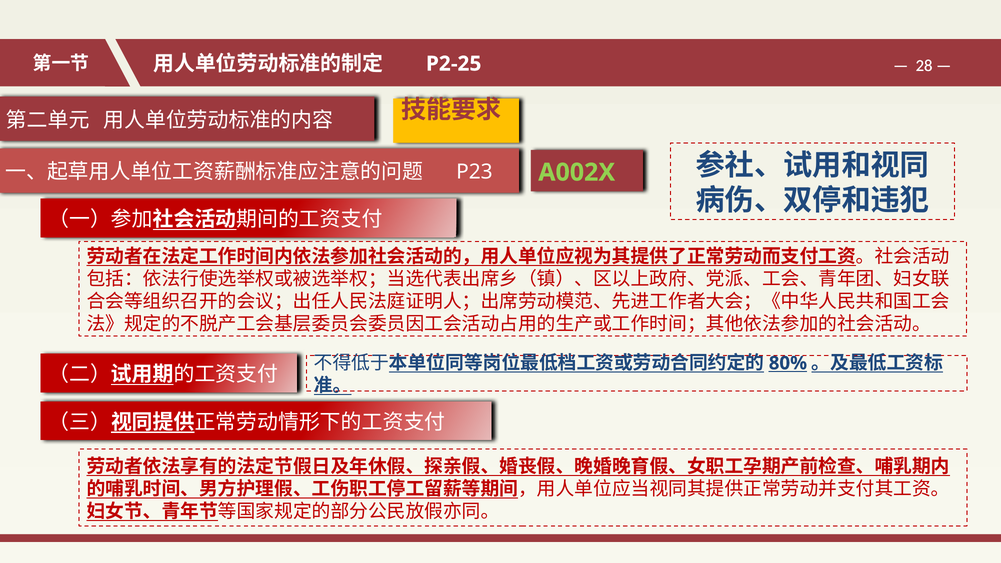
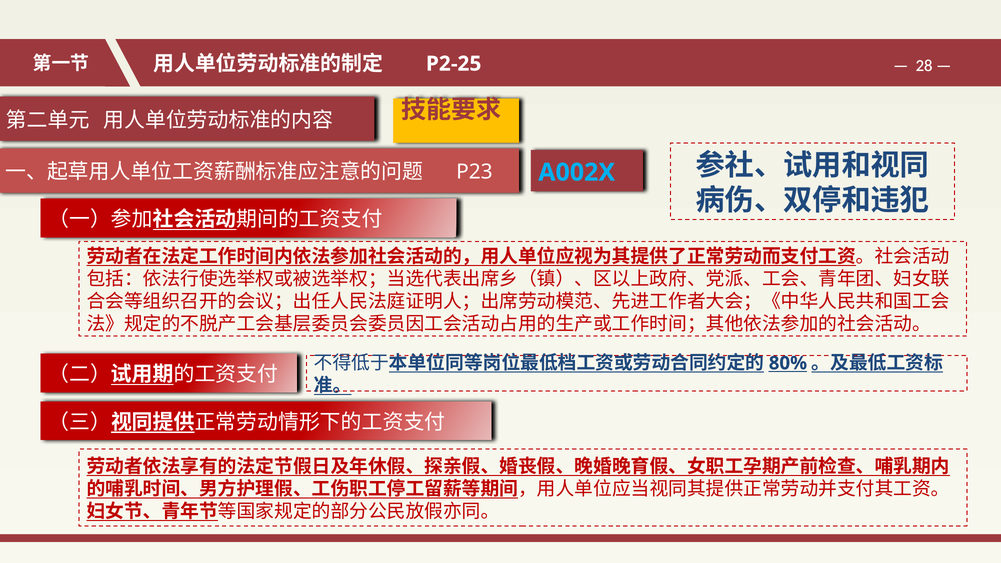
A002X colour: light green -> light blue (577, 172)
